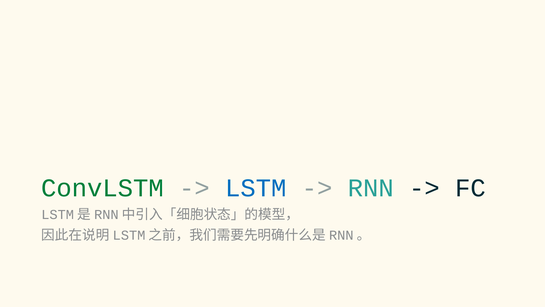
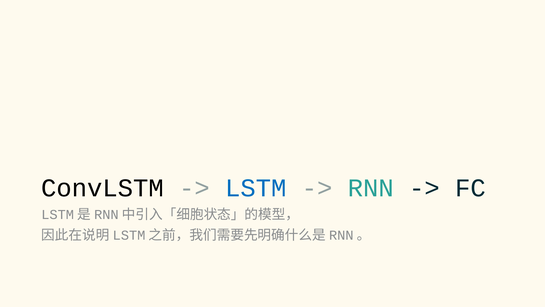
ConvLSTM colour: green -> black (103, 188)
